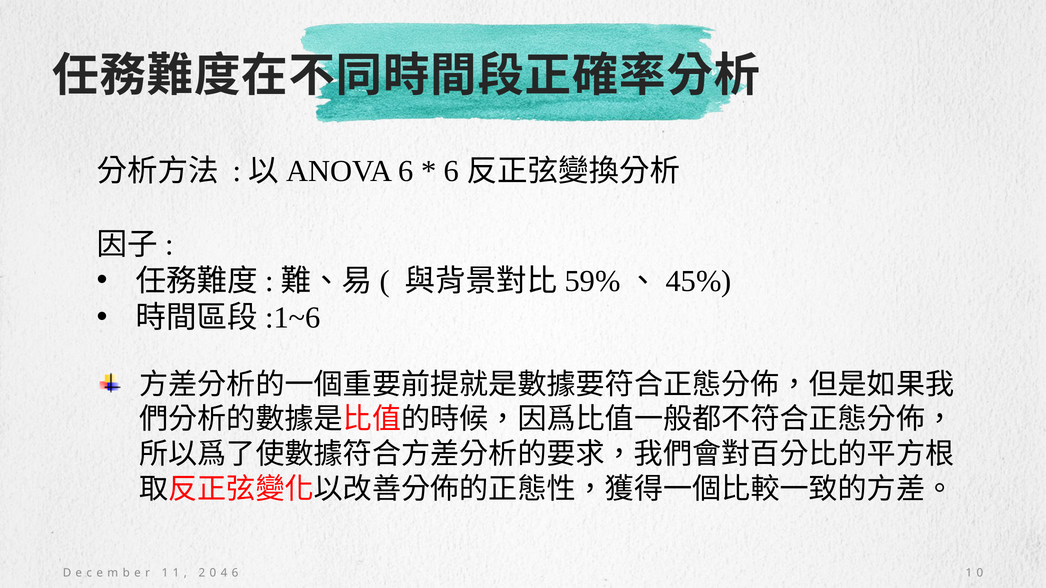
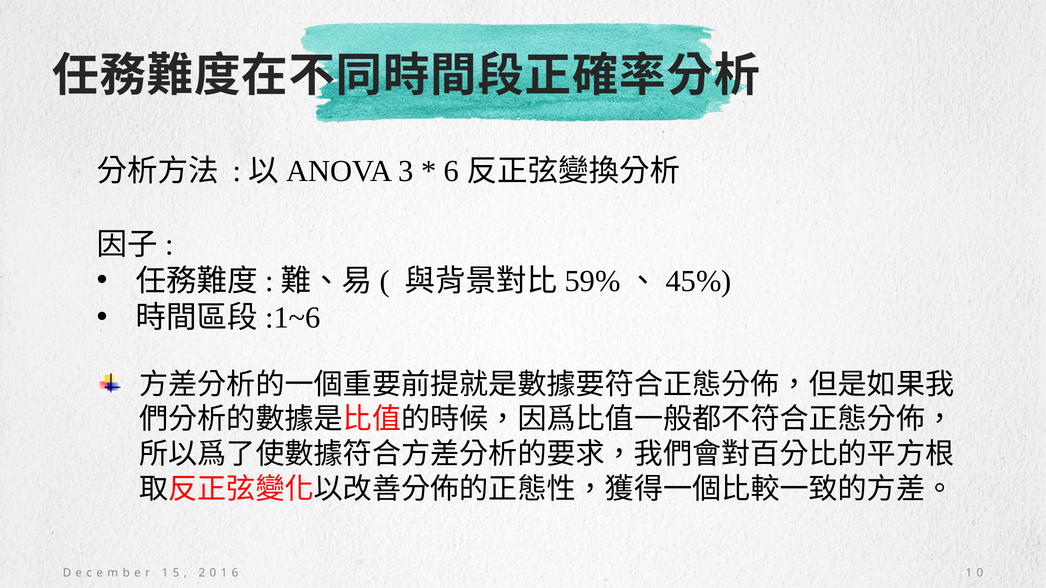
6: 6 -> 3 (406, 171)
1: 1 -> 5 (176, 573)
4: 4 -> 1 (224, 573)
